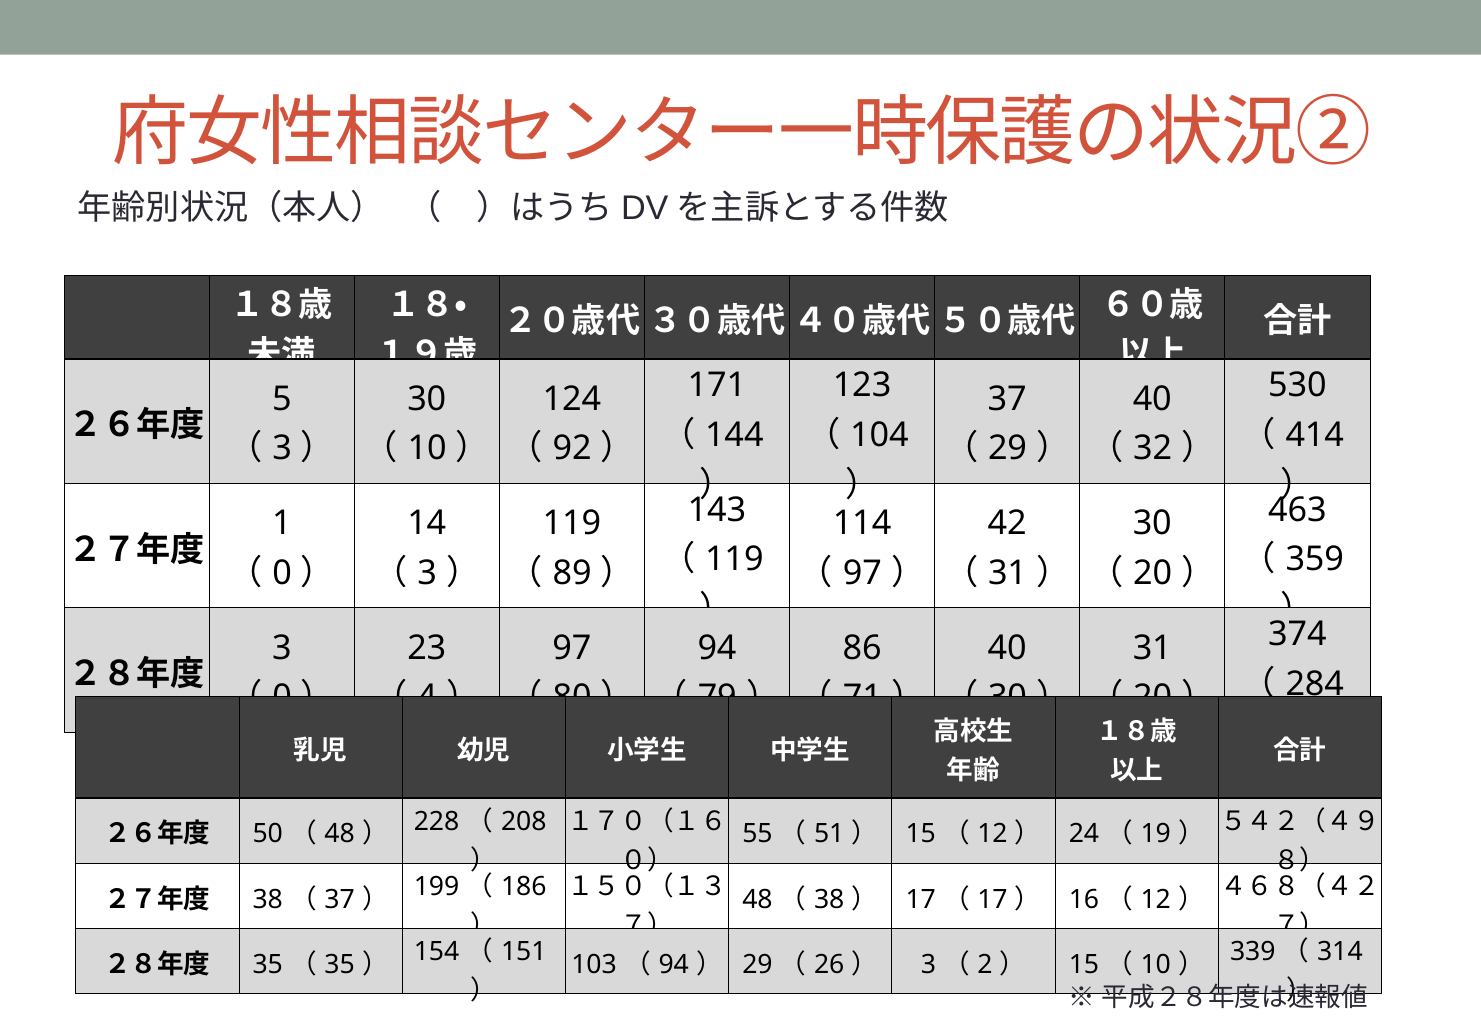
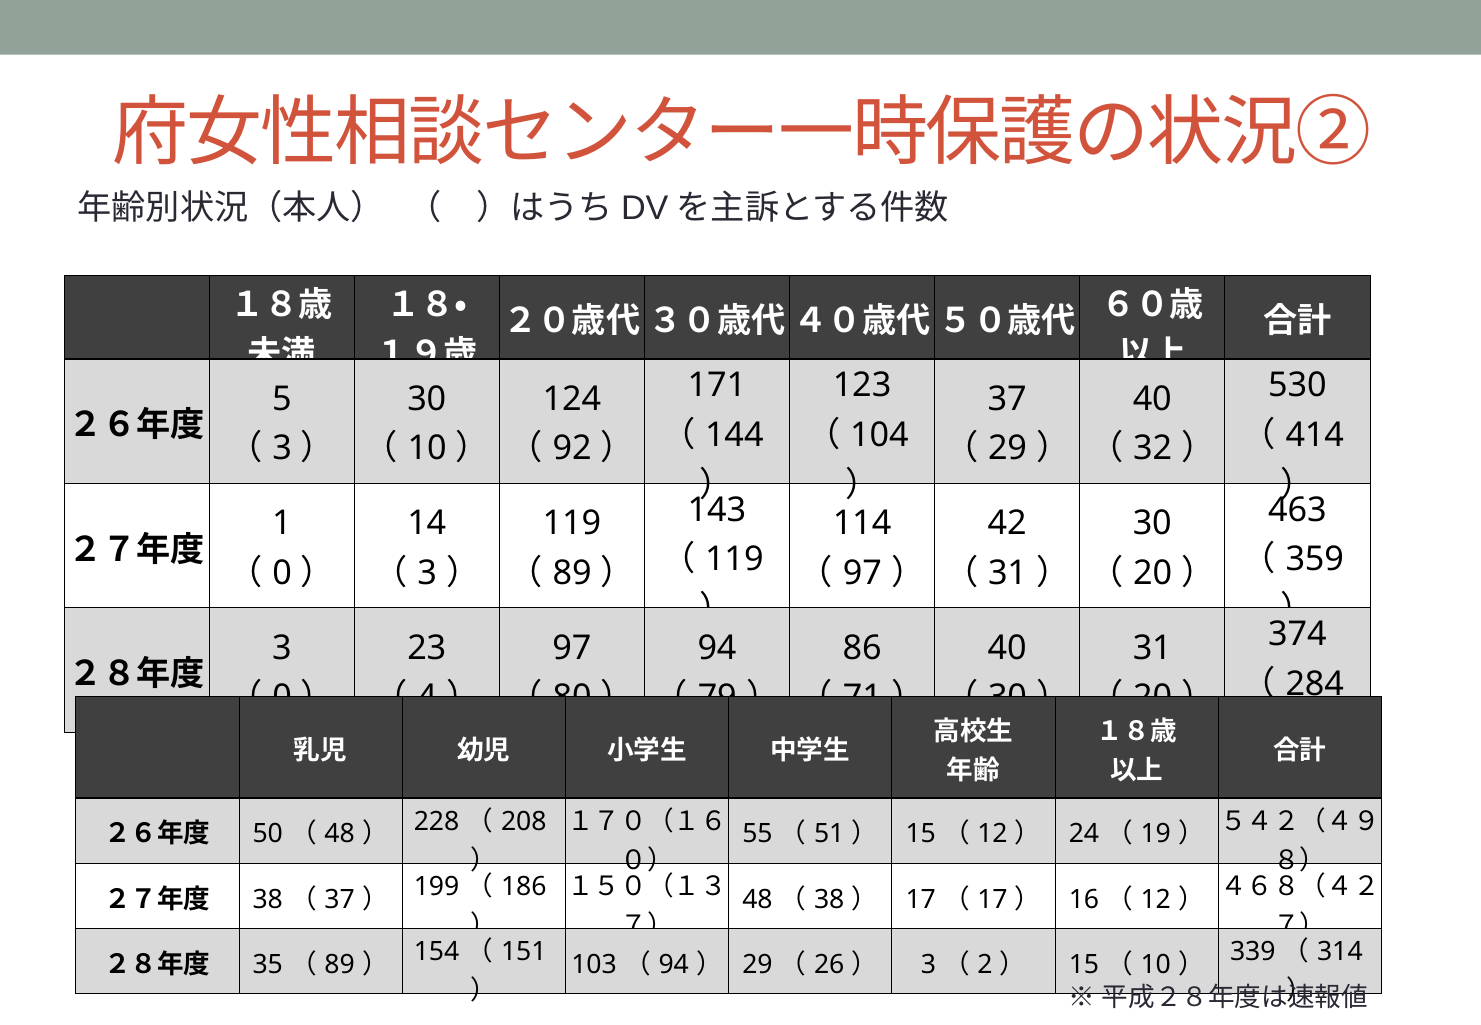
35: 35 -> 89 (340, 965)
